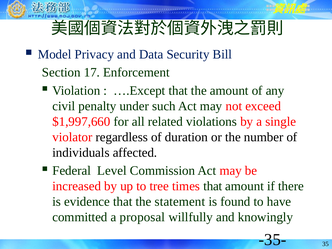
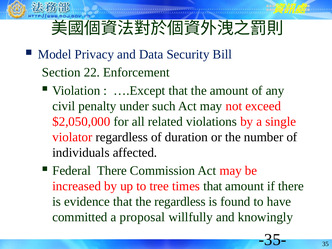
17: 17 -> 22 (92, 72)
$1,997,660: $1,997,660 -> $2,050,000 (81, 122)
Federal Level: Level -> There (112, 171)
the statement: statement -> regardless (180, 202)
